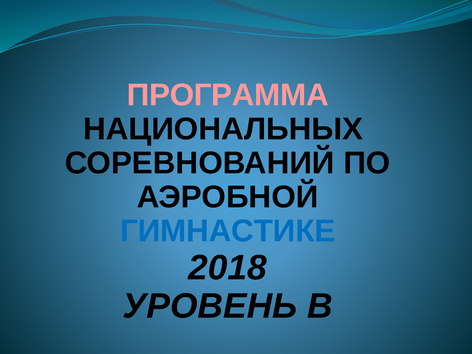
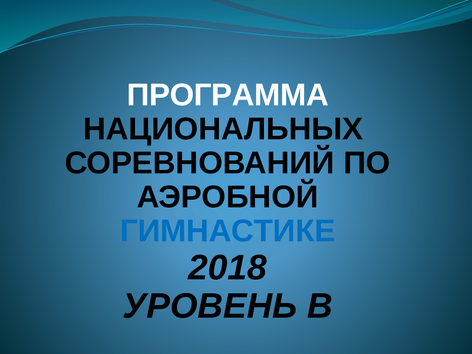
ПРОГРАММА colour: pink -> white (228, 95)
